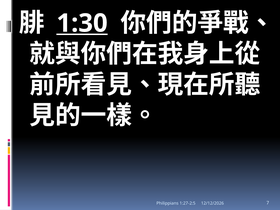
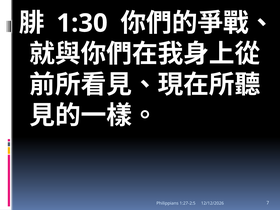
1:30 underline: present -> none (82, 23)
